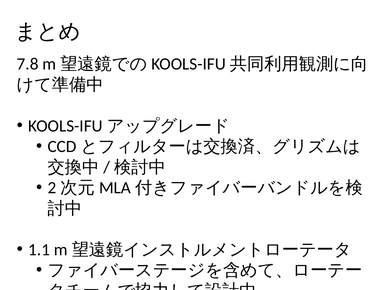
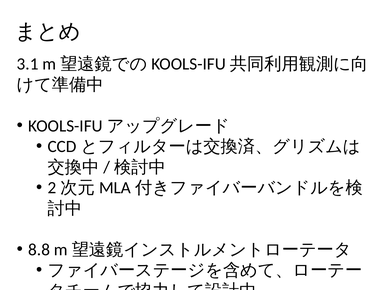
7.8: 7.8 -> 3.1 (28, 64)
1.1: 1.1 -> 8.8 (39, 250)
